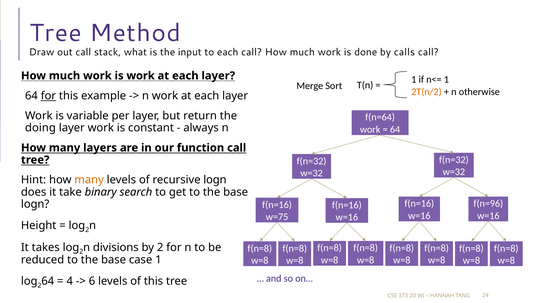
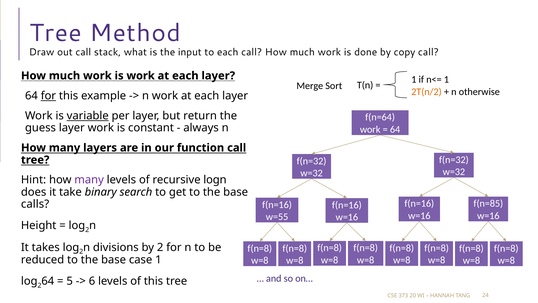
calls: calls -> copy (405, 52)
variable underline: none -> present (88, 116)
doing: doing -> guess (40, 128)
many colour: orange -> purple (89, 180)
f(n=96: f(n=96 -> f(n=85 (488, 203)
logn: logn -> calls (35, 204)
w=75: w=75 -> w=55 (277, 217)
4: 4 -> 5 (70, 281)
